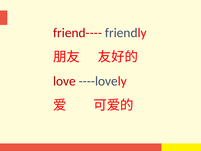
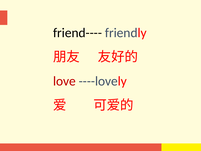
friend---- colour: red -> black (78, 33)
